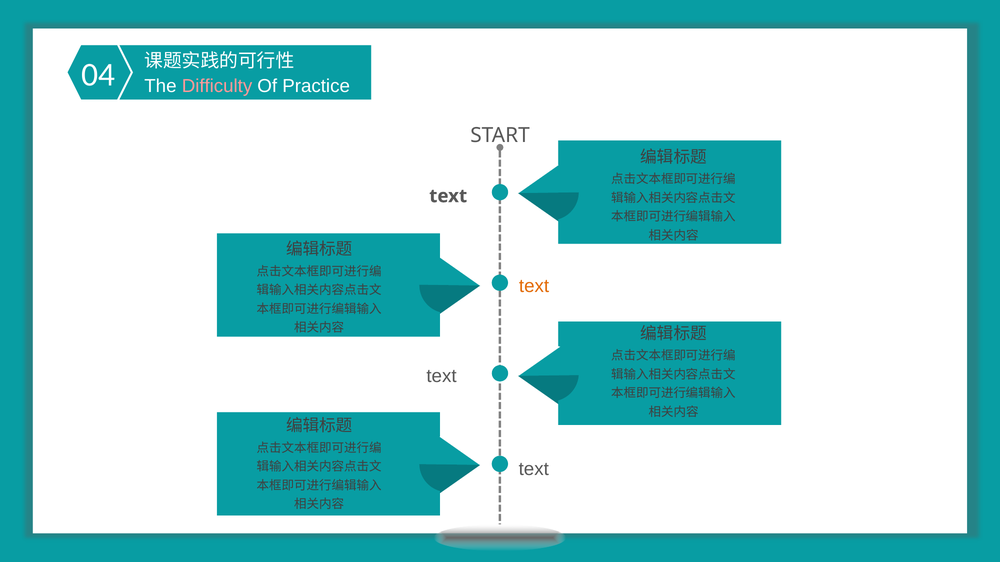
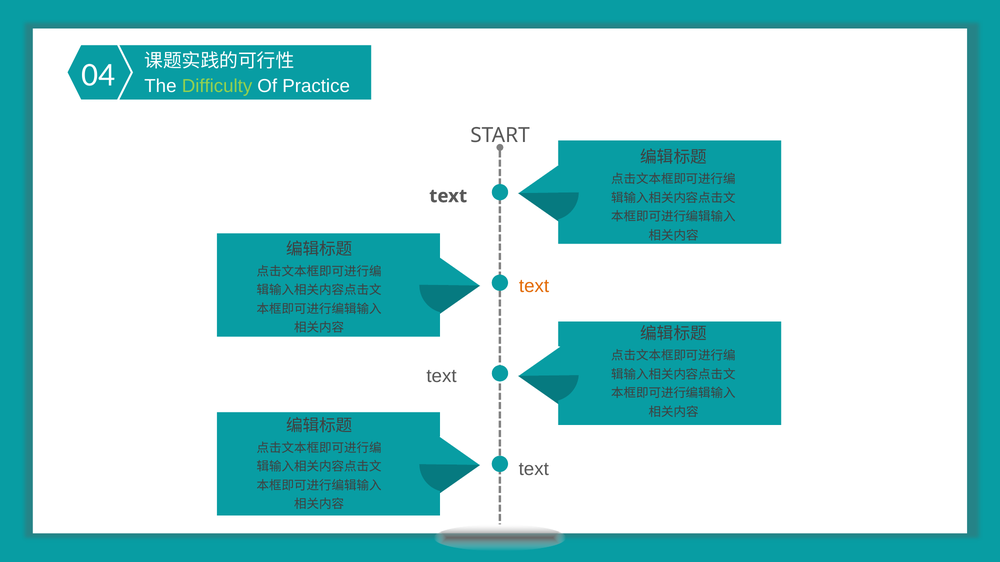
Difficulty colour: pink -> light green (217, 86)
